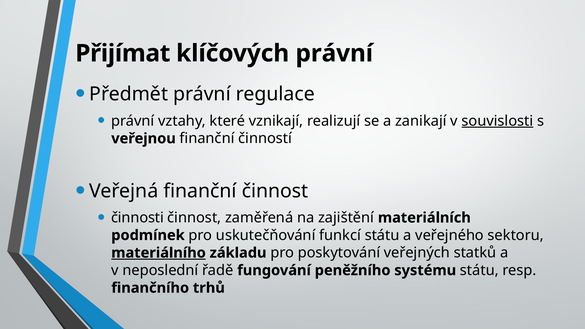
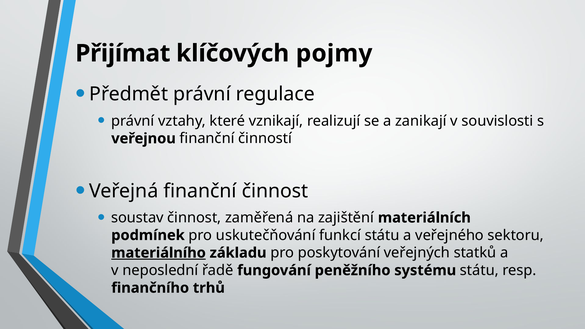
klíčových právní: právní -> pojmy (334, 53)
souvislosti underline: present -> none (497, 121)
činnosti: činnosti -> soustav (137, 218)
